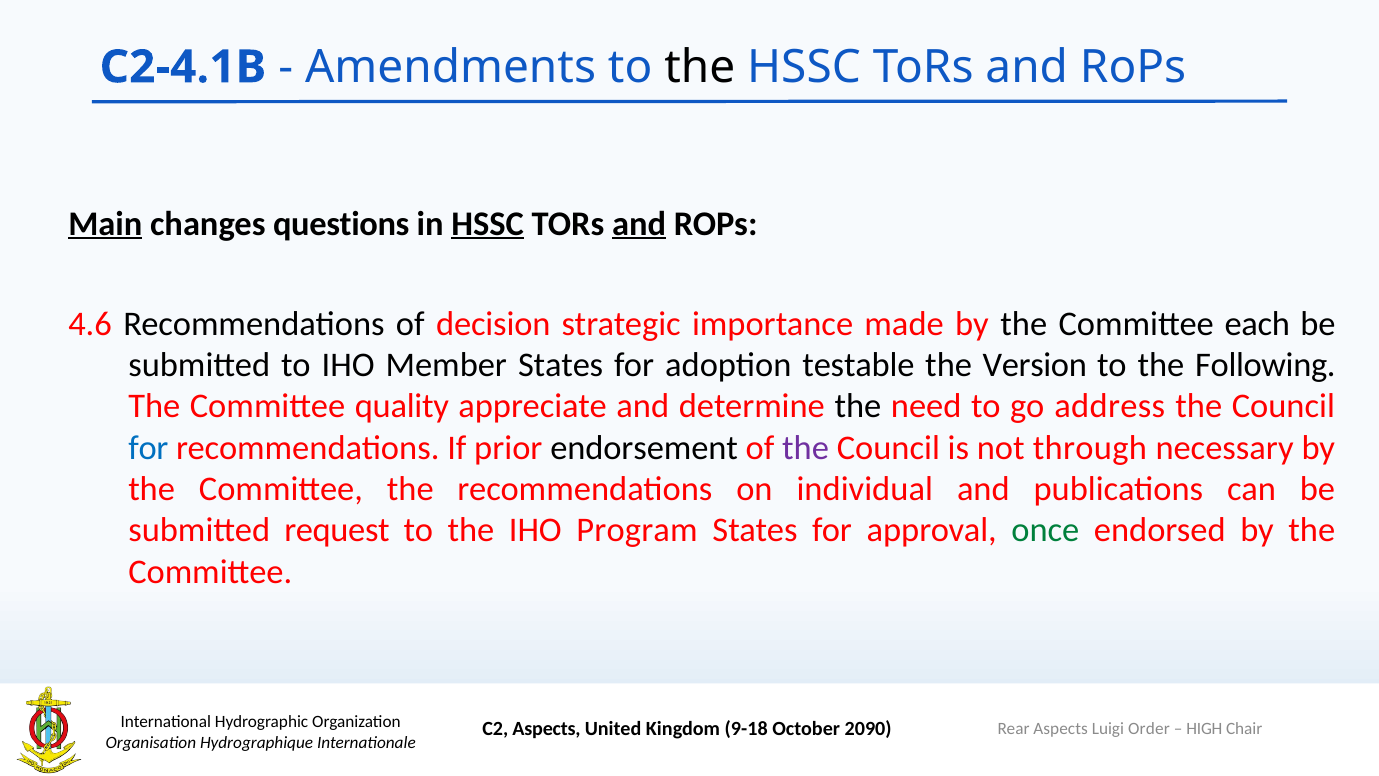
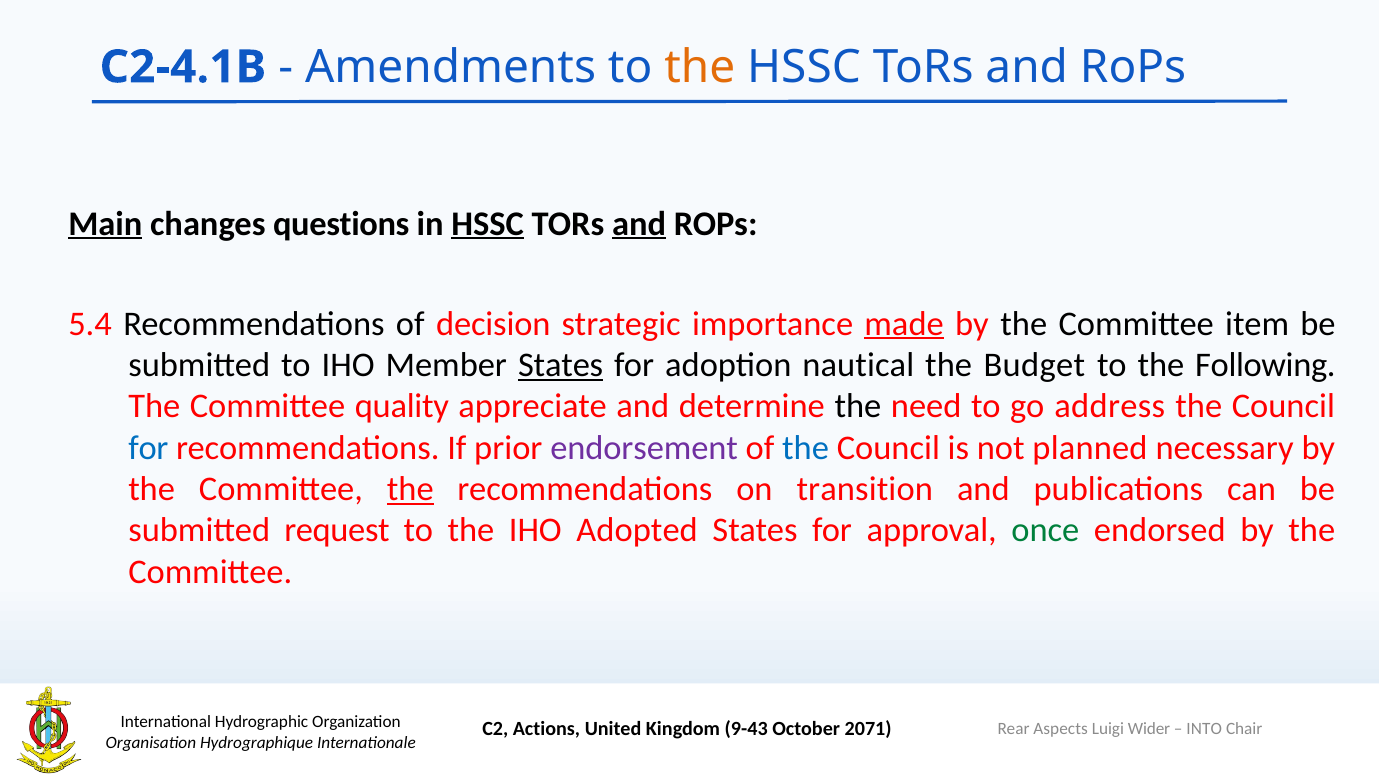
the colour: black -> orange (700, 67)
4.6: 4.6 -> 5.4 (90, 323)
made underline: none -> present (904, 323)
each: each -> item (1257, 323)
States underline: none -> present (561, 365)
testable: testable -> nautical (858, 365)
Version: Version -> Budget (1034, 365)
endorsement colour: black -> purple (644, 448)
the colour: purple -> blue (806, 448)
through: through -> planned (1090, 448)
the underline: none -> present (410, 489)
individual: individual -> transition (865, 489)
Program: Program -> Adopted (637, 530)
C2 Aspects: Aspects -> Actions (546, 728)
9-18: 9-18 -> 9-43 (746, 728)
2090: 2090 -> 2071 (868, 728)
Order: Order -> Wider (1149, 728)
HIGH: HIGH -> INTO (1204, 728)
